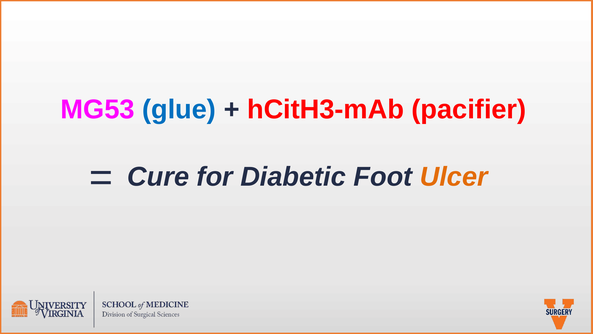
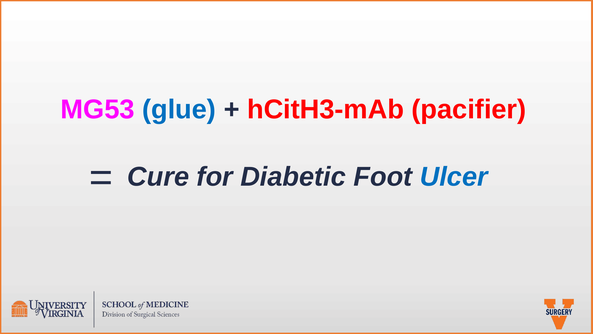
Ulcer colour: orange -> blue (454, 177)
